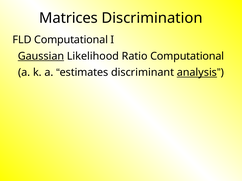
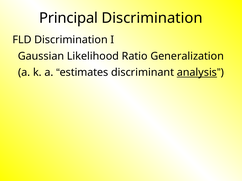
Matrices: Matrices -> Principal (69, 18)
FLD Computational: Computational -> Discrimination (71, 40)
Gaussian underline: present -> none (41, 56)
Ratio Computational: Computational -> Generalization (187, 56)
